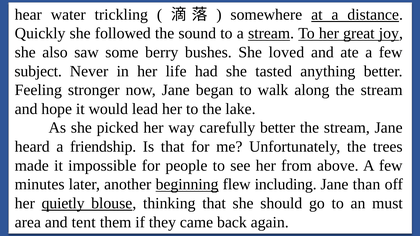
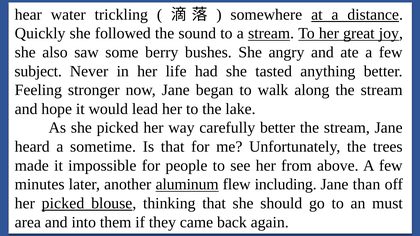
loved: loved -> angry (287, 52)
friendship: friendship -> sometime (103, 147)
beginning: beginning -> aluminum (187, 185)
her quietly: quietly -> picked (63, 204)
tent: tent -> into (84, 222)
